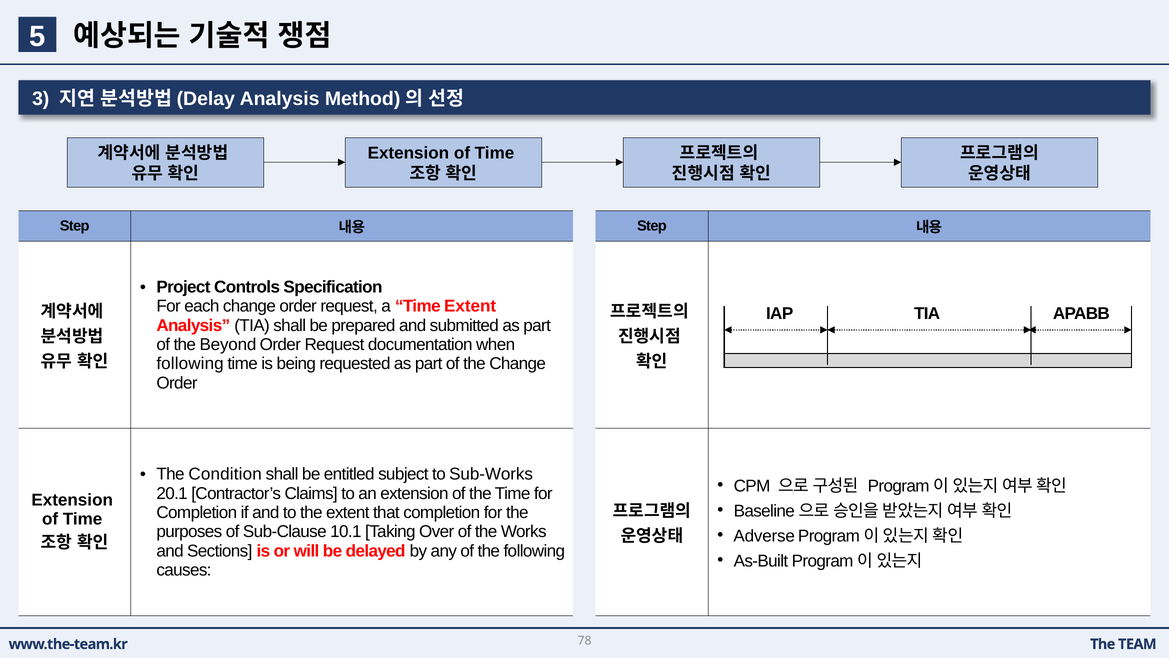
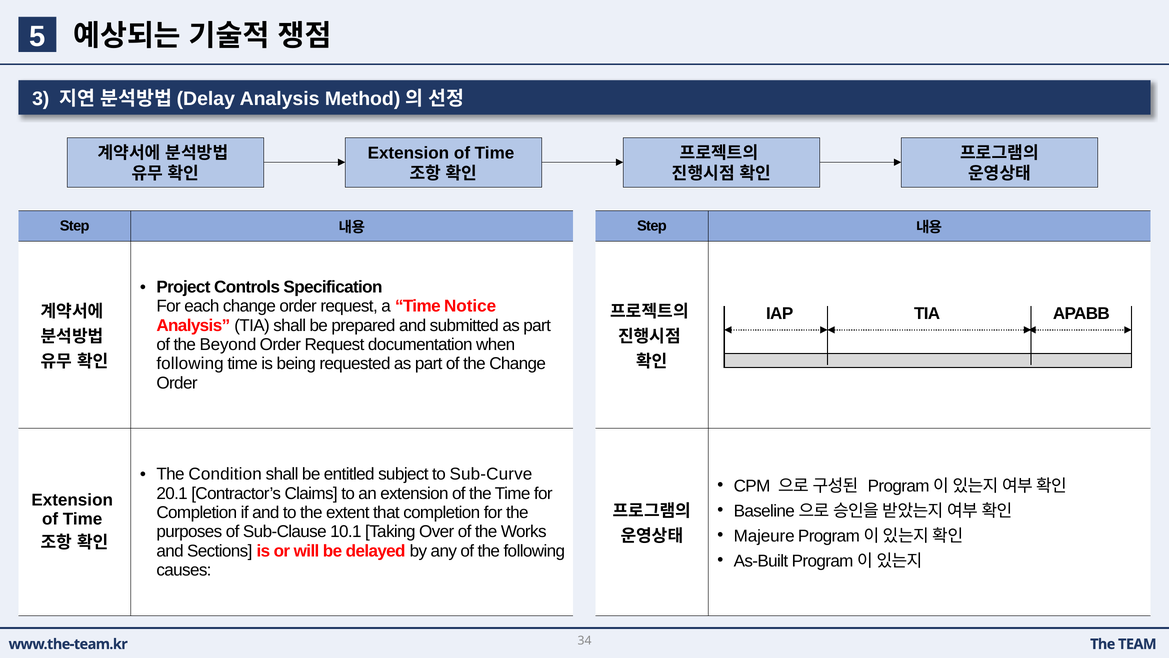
Time Extent: Extent -> Notice (470, 306)
Sub-Works: Sub-Works -> Sub-Curve (491, 474)
Adverse: Adverse -> Majeure (764, 536)
78: 78 -> 34 (585, 640)
